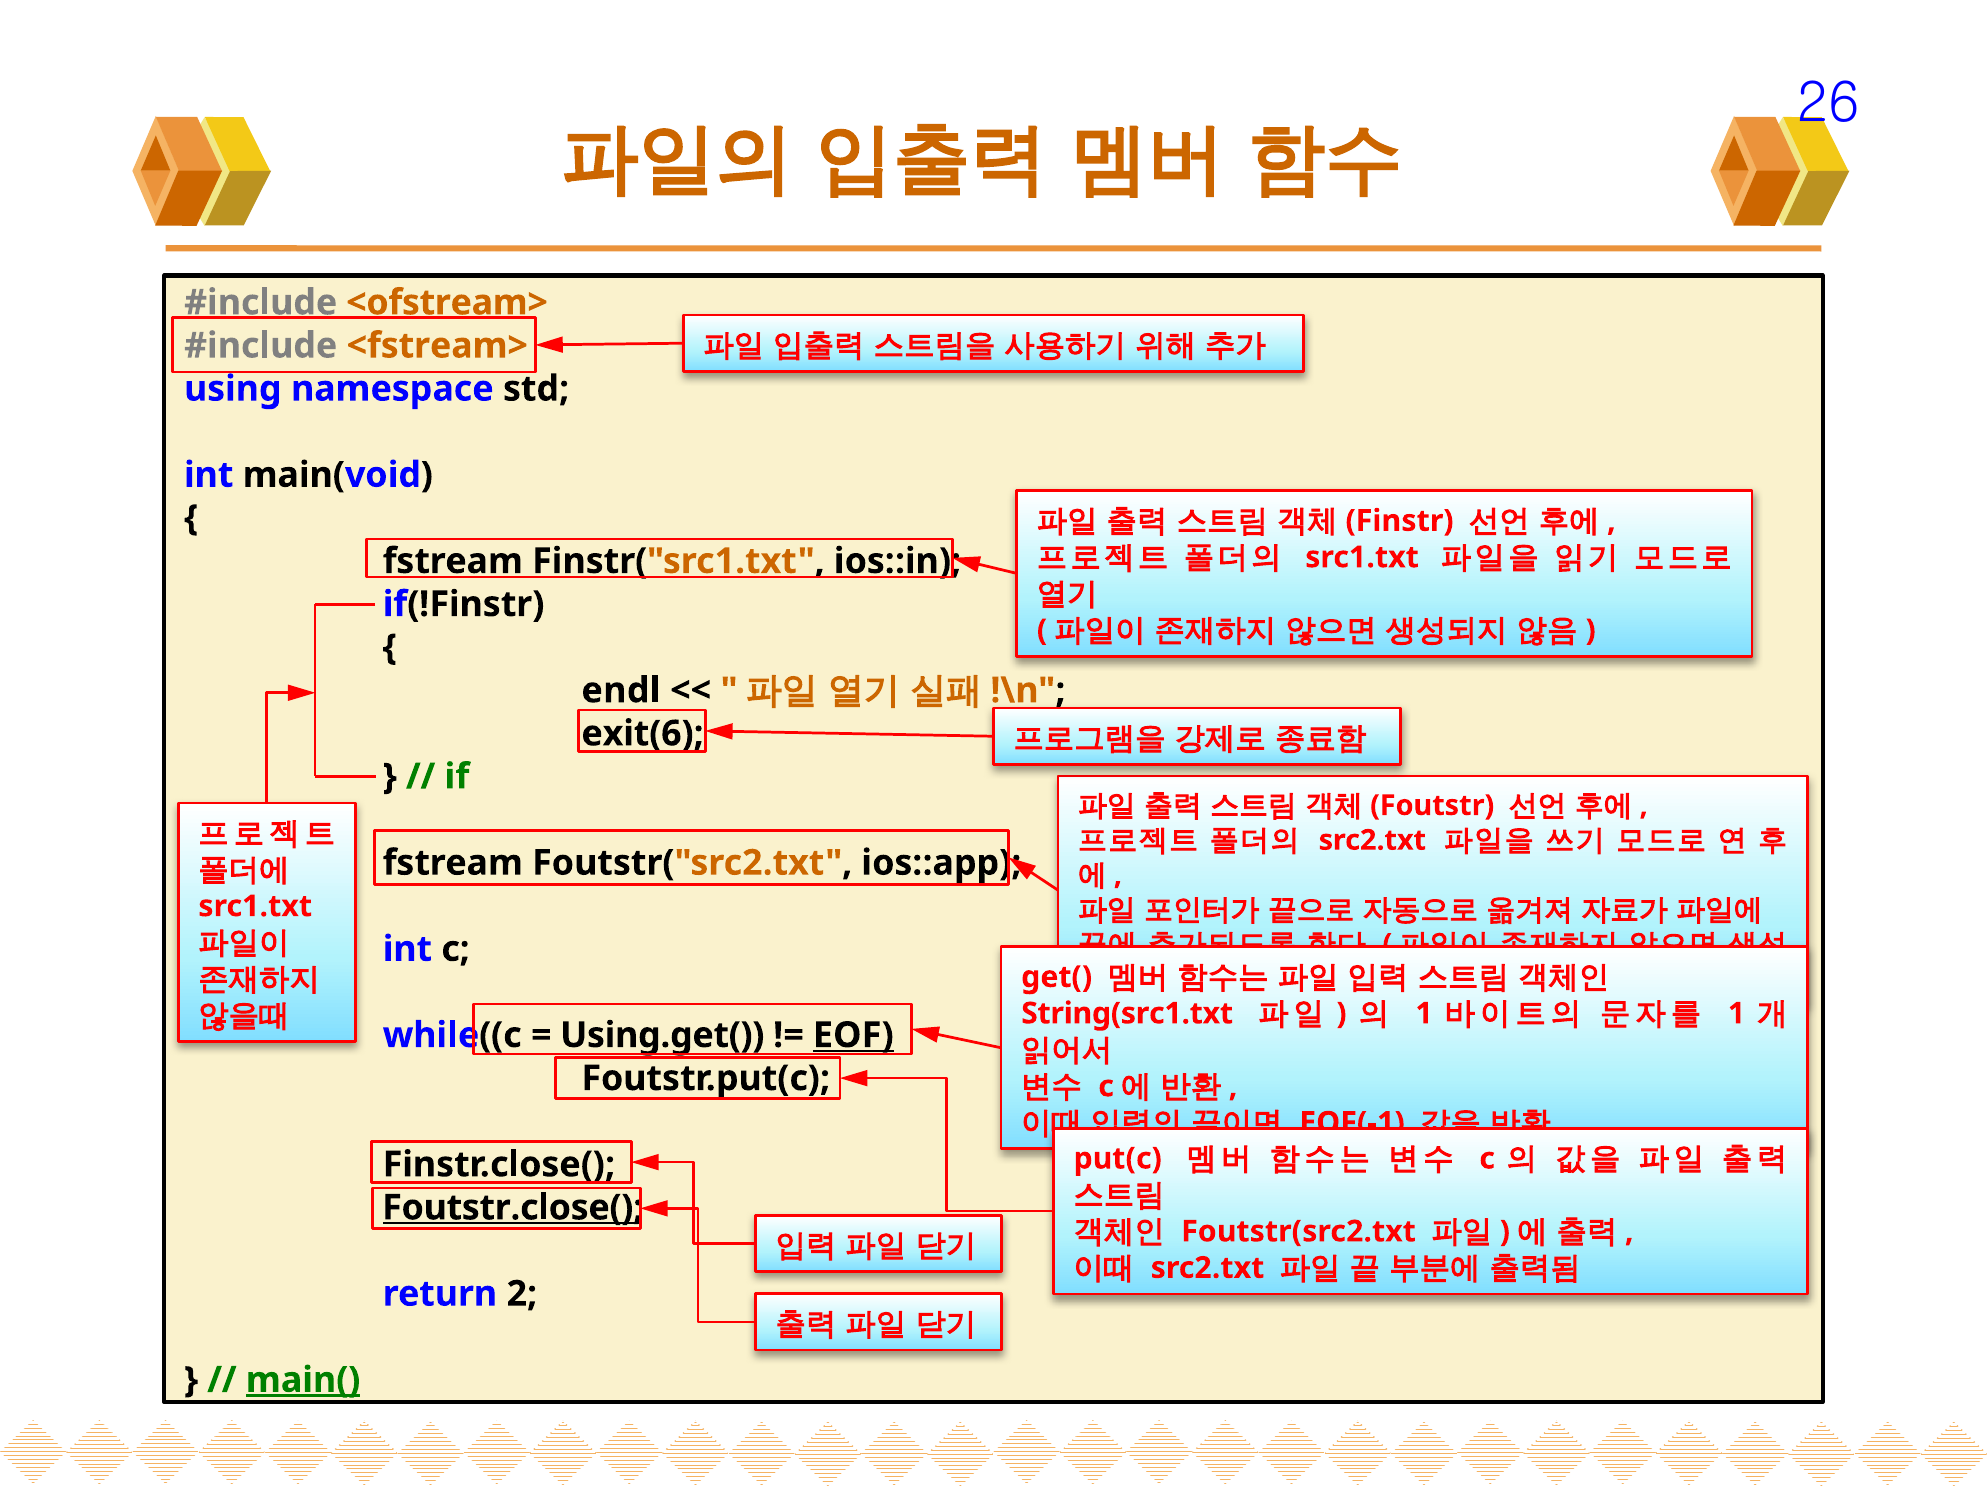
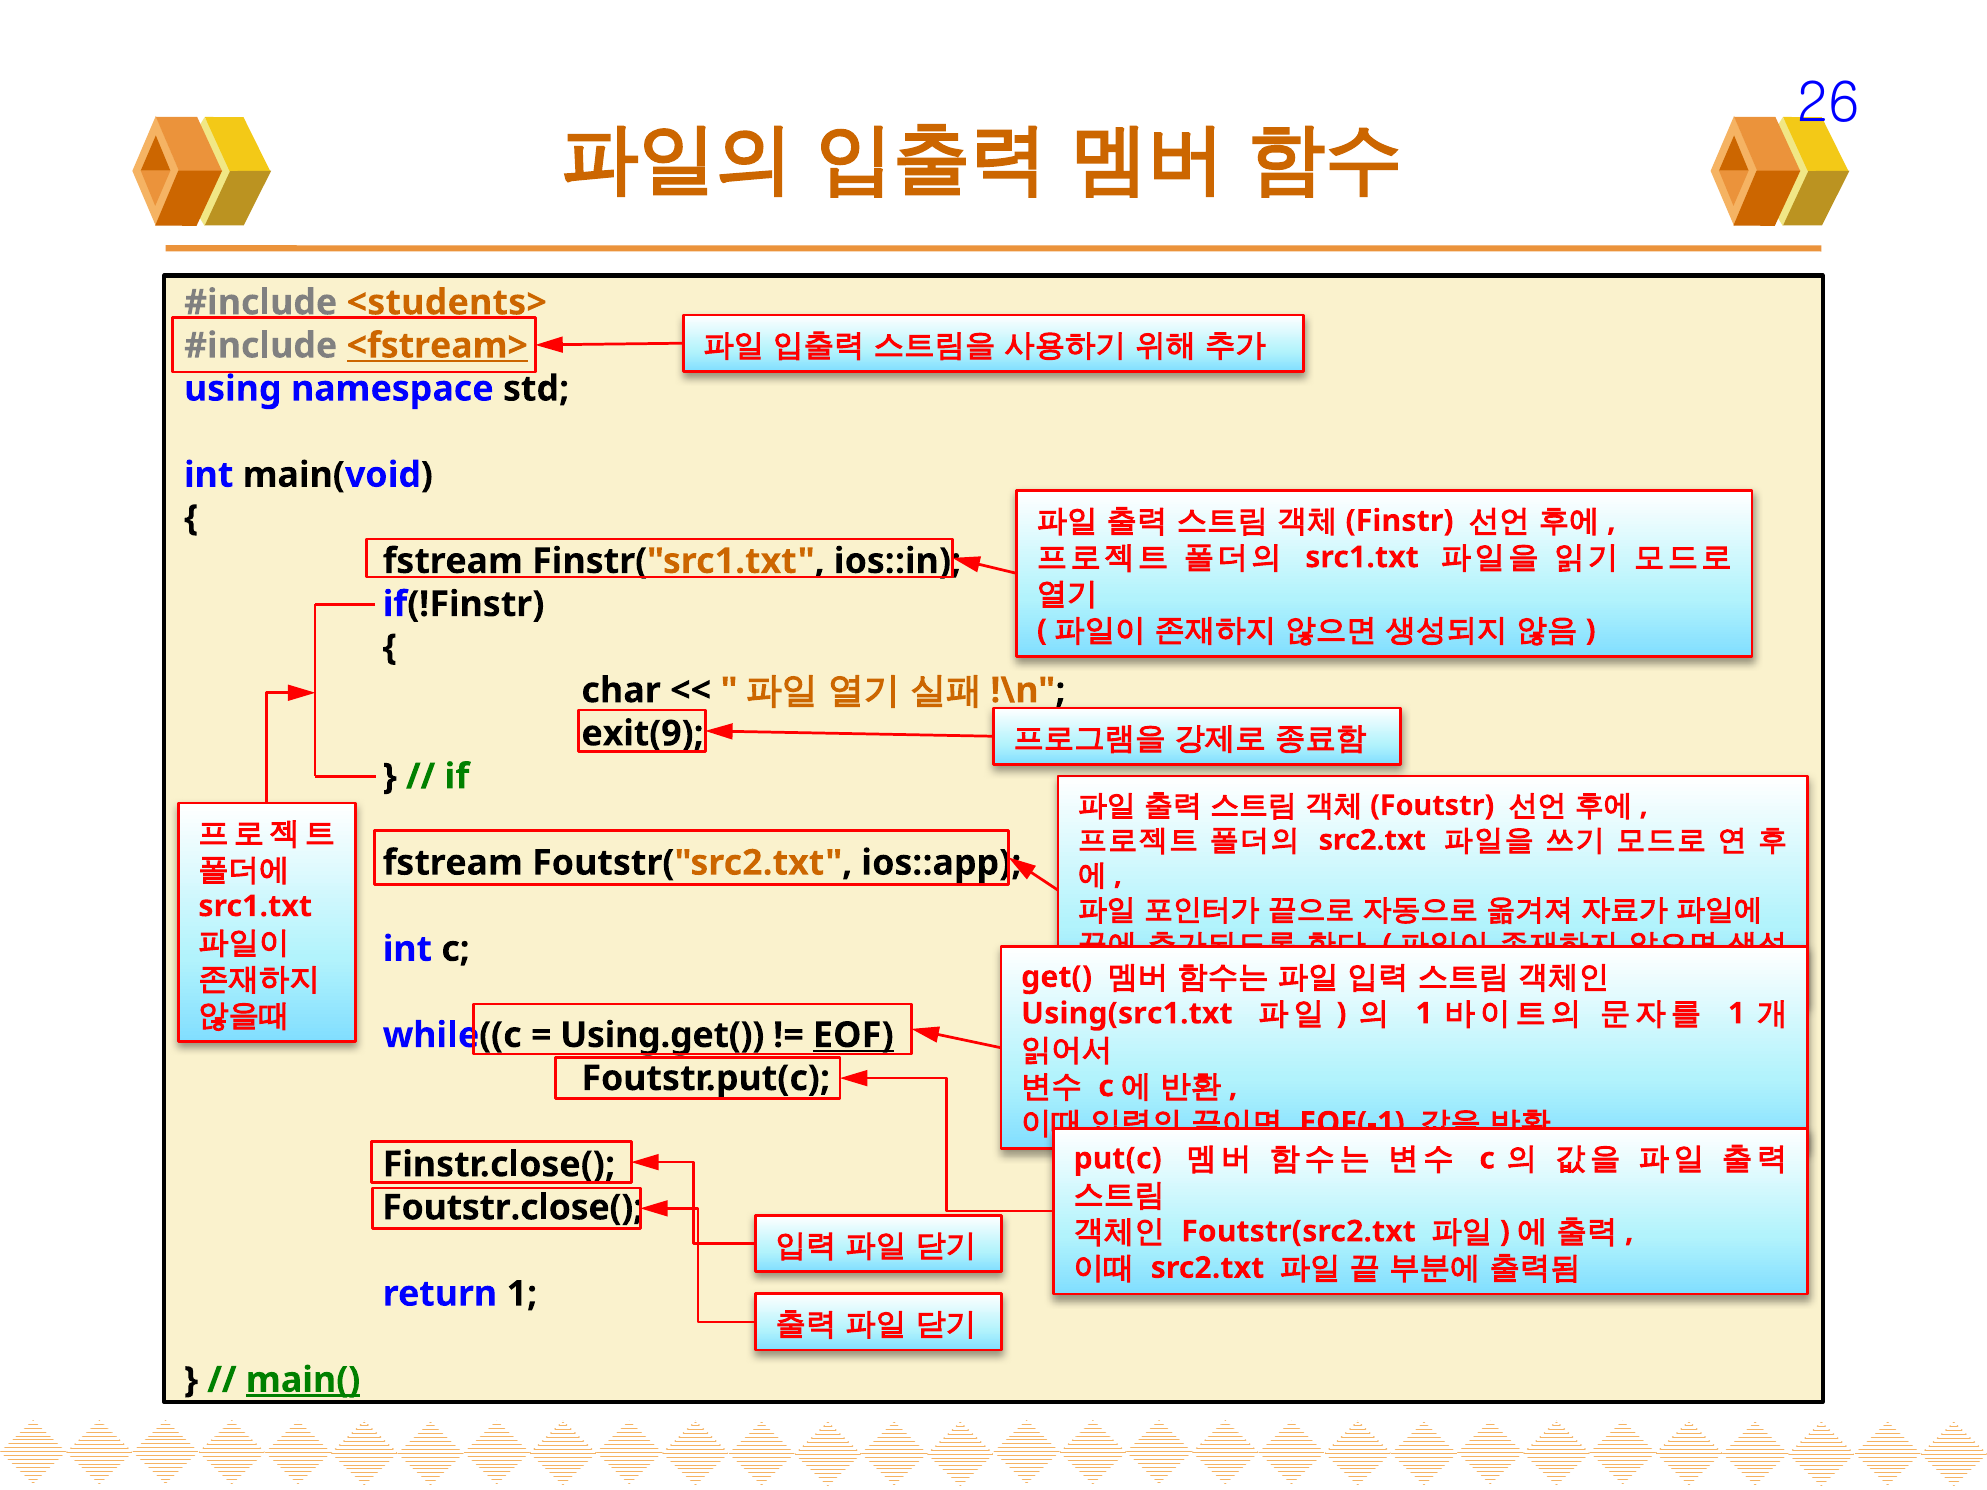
<ofstream>: <ofstream> -> <students> (447, 303)
<fstream> underline: none -> present (437, 346)
endl: endl -> char (621, 691)
exit(6: exit(6 -> exit(9 (643, 734)
String(src1.txt: String(src1.txt -> Using(src1.txt (1127, 1014)
Foutstr.close( underline: present -> none (513, 1208)
return 2: 2 -> 1 (522, 1294)
